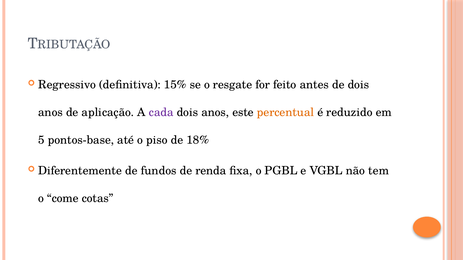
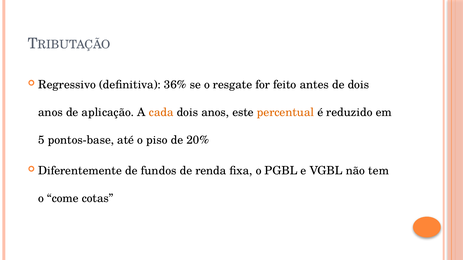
15%: 15% -> 36% (175, 85)
cada colour: purple -> orange (161, 113)
18%: 18% -> 20% (198, 140)
